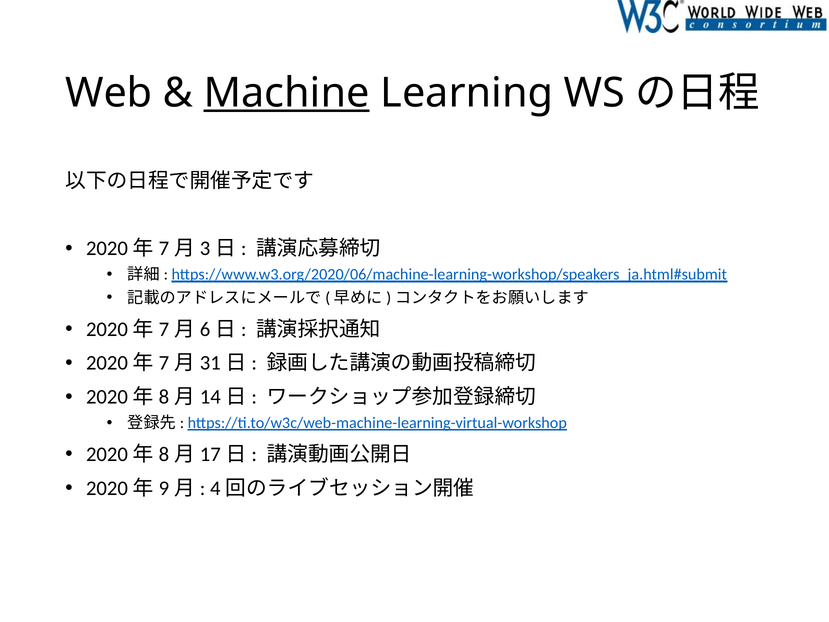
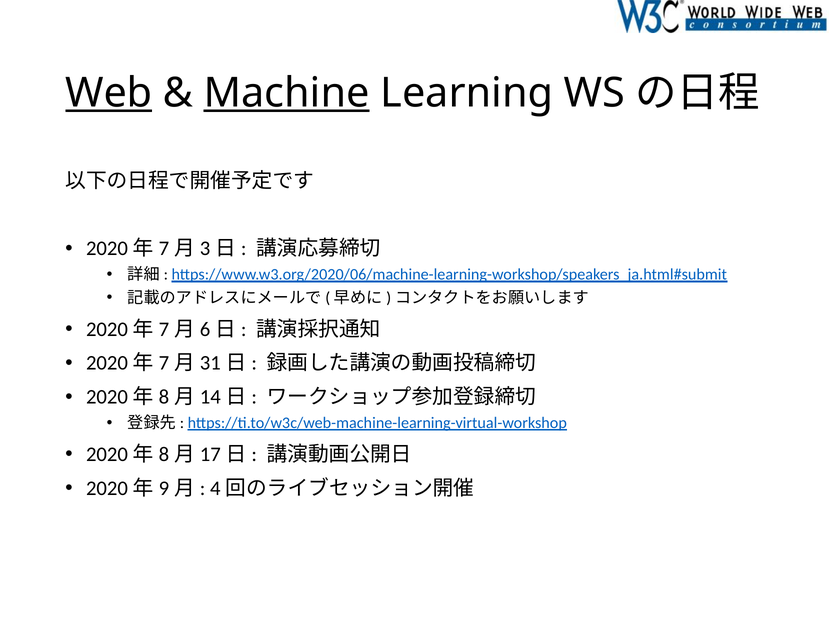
Web underline: none -> present (109, 93)
